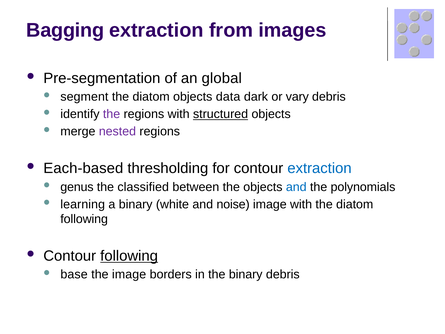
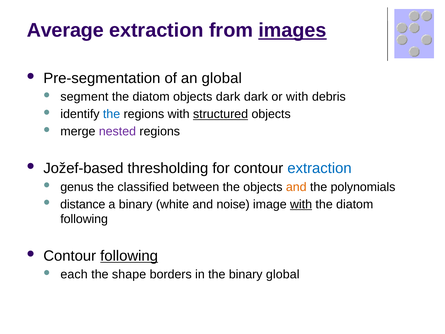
Bagging: Bagging -> Average (65, 30)
images underline: none -> present (293, 30)
objects data: data -> dark (228, 97)
or vary: vary -> with (297, 97)
the colour: purple -> blue (112, 114)
Each-based: Each-based -> Jožef-based (83, 168)
and colour: blue -> orange (296, 187)
learning: learning -> distance (83, 204)
with underline: none -> present (301, 204)
base: base -> each (74, 274)
the image: image -> shape (129, 274)
binary debris: debris -> global (283, 274)
